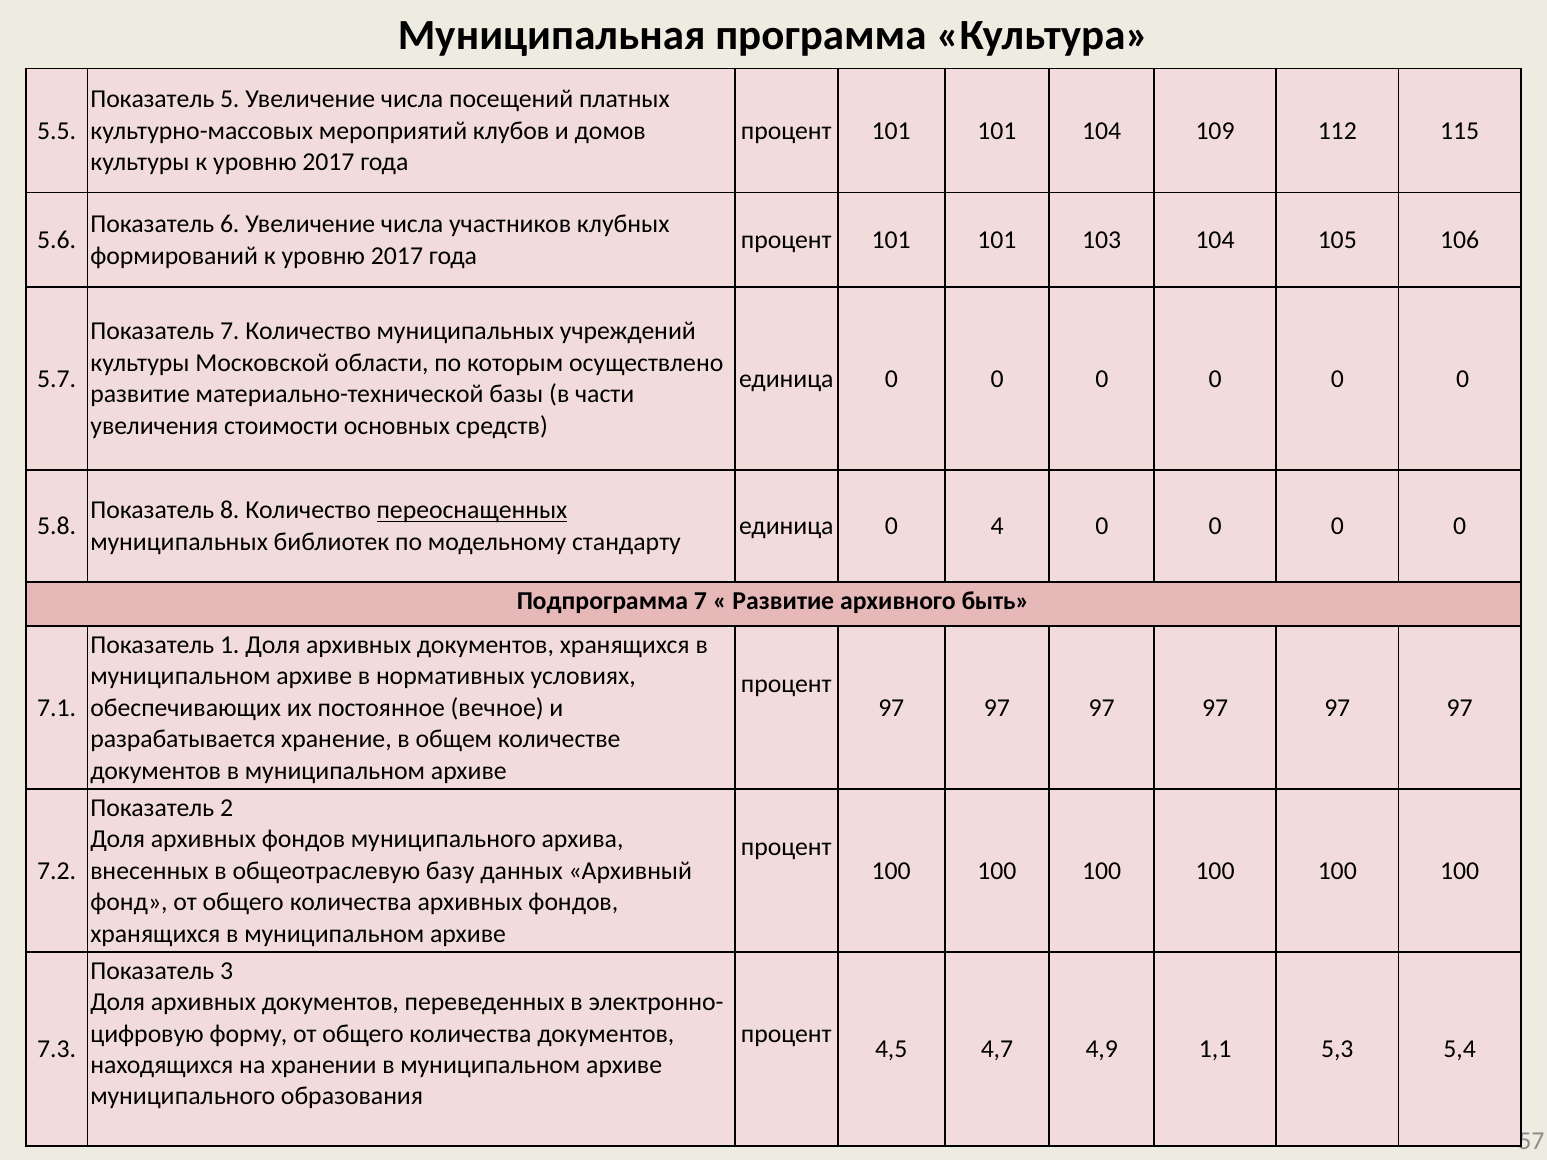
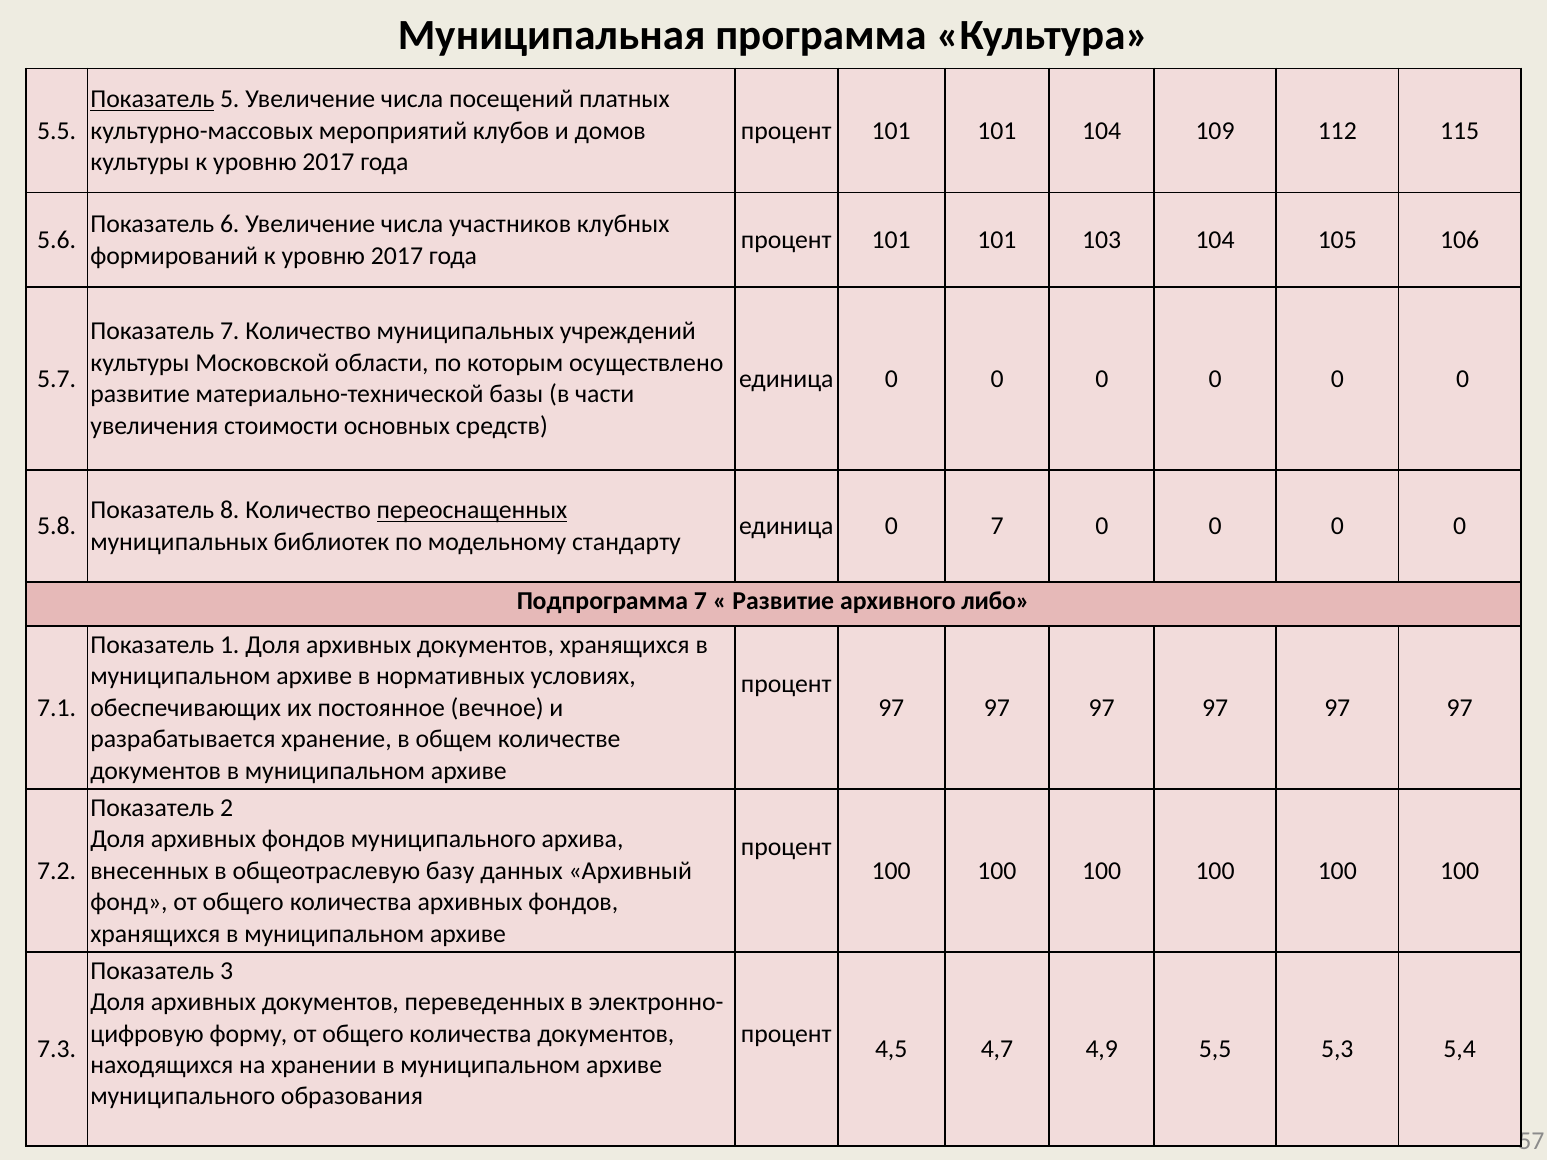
Показатель underline: none -> present (152, 99)
0 4: 4 -> 7 (997, 526)
быть: быть -> либо (995, 601)
1,1: 1,1 -> 5,5 (1215, 1050)
